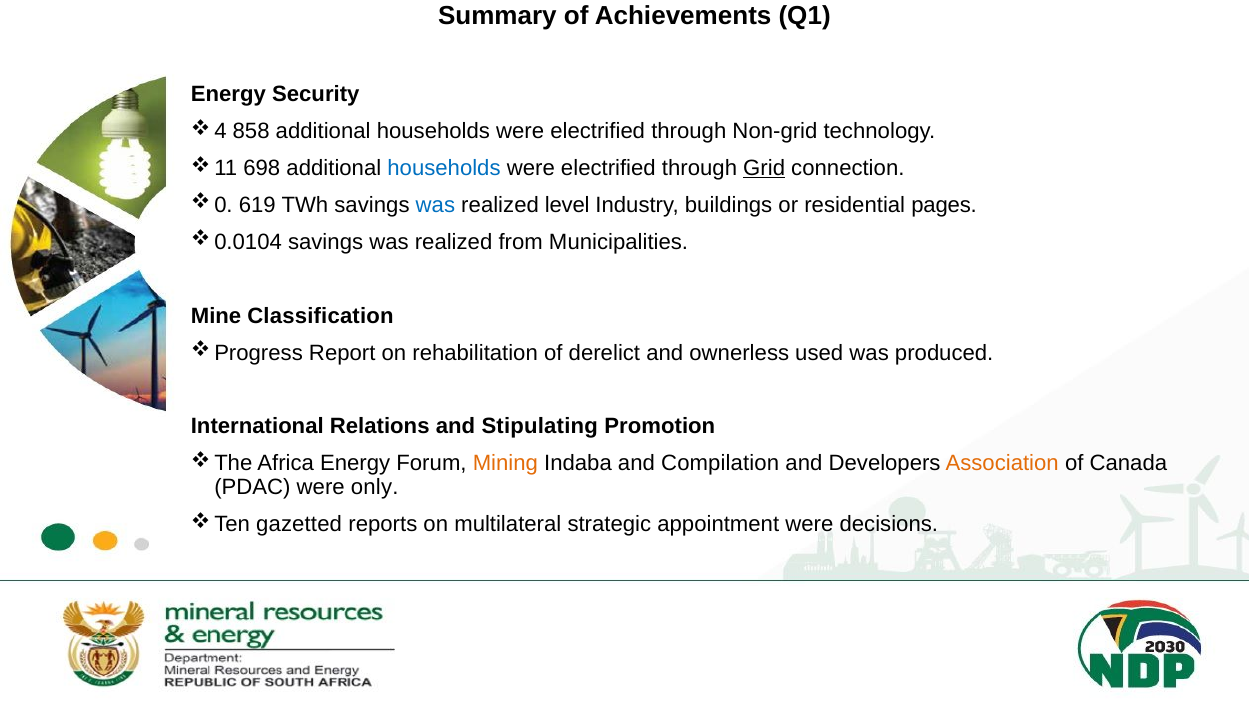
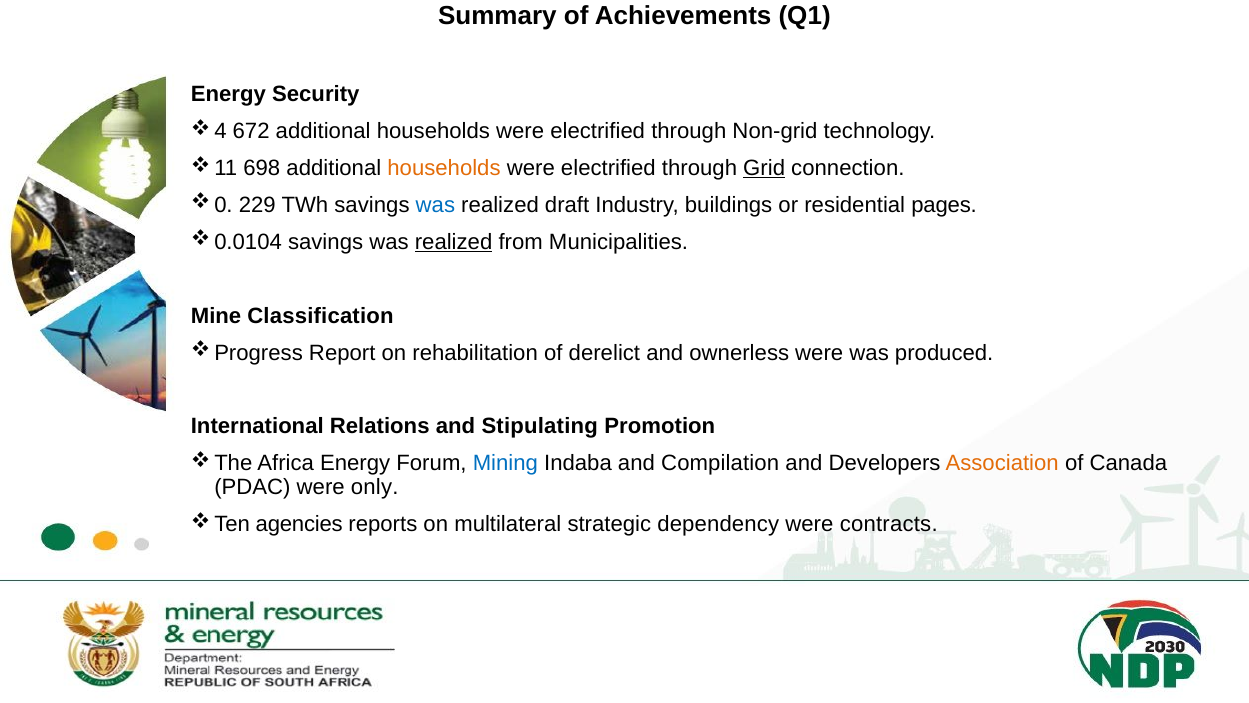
858: 858 -> 672 (251, 131)
households colour: blue -> orange (444, 168)
619: 619 -> 229 (257, 205)
level: level -> draft (567, 205)
realized underline: none -> present (454, 242)
ownerless used: used -> were (819, 353)
Mining colour: orange -> blue (505, 463)
gazetted: gazetted -> agencies (299, 524)
appointment: appointment -> dependency (718, 524)
decisions: decisions -> contracts (889, 524)
